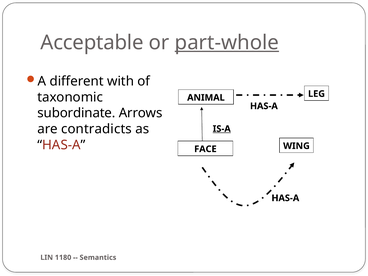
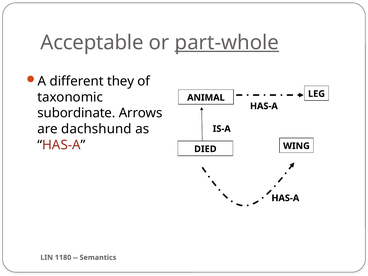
with: with -> they (121, 81)
contradicts: contradicts -> dachshund (96, 129)
IS-A underline: present -> none (222, 129)
FACE: FACE -> DIED (205, 149)
